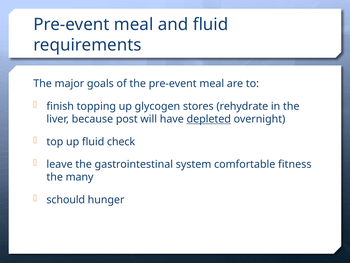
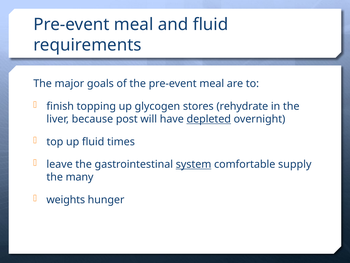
check: check -> times (121, 141)
system underline: none -> present (194, 164)
fitness: fitness -> supply (295, 164)
schould: schould -> weights (66, 199)
